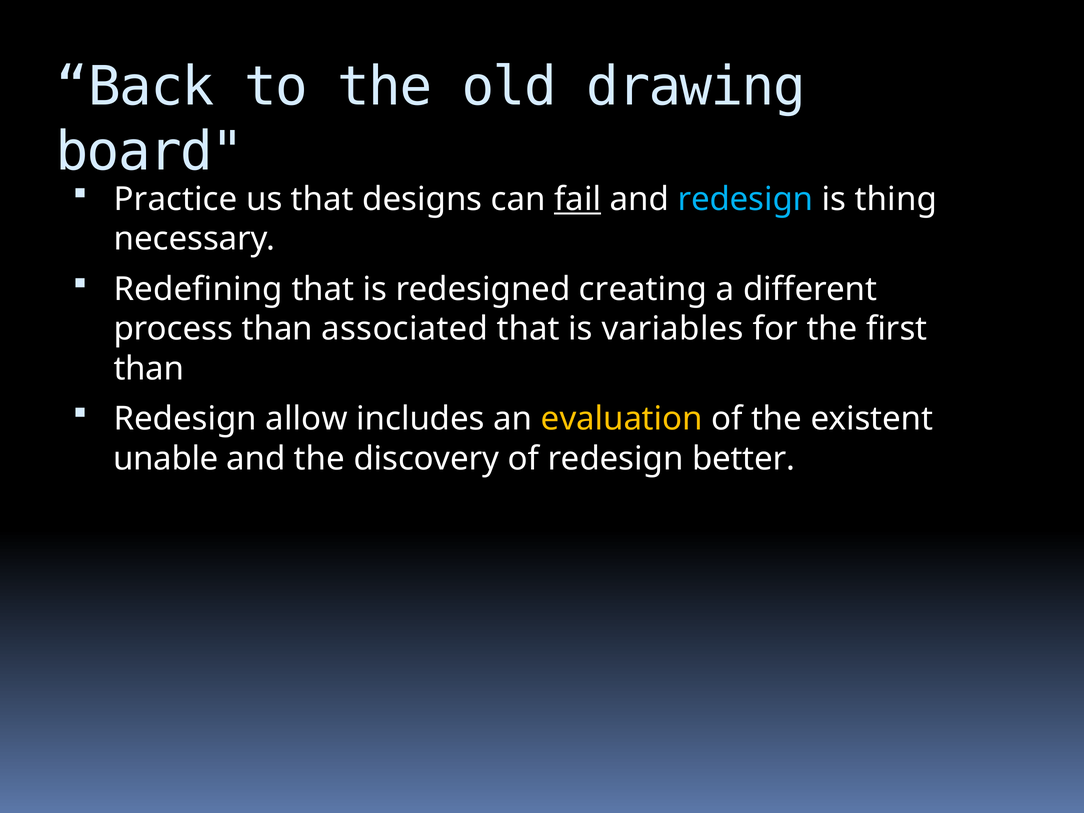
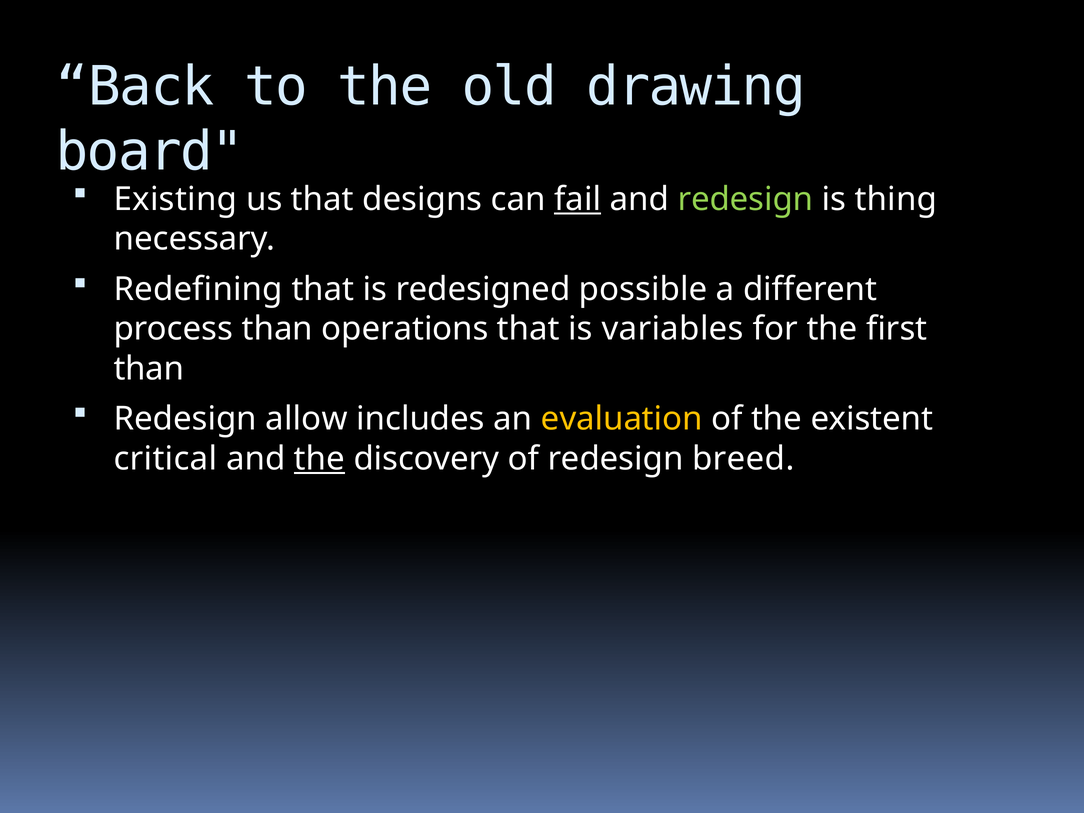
Practice: Practice -> Existing (175, 199)
redesign colour: light blue -> light green (745, 199)
creating: creating -> possible (643, 289)
associated: associated -> operations (405, 329)
unable: unable -> critical (166, 459)
the underline: none -> present (320, 459)
better: better -> breed (743, 459)
